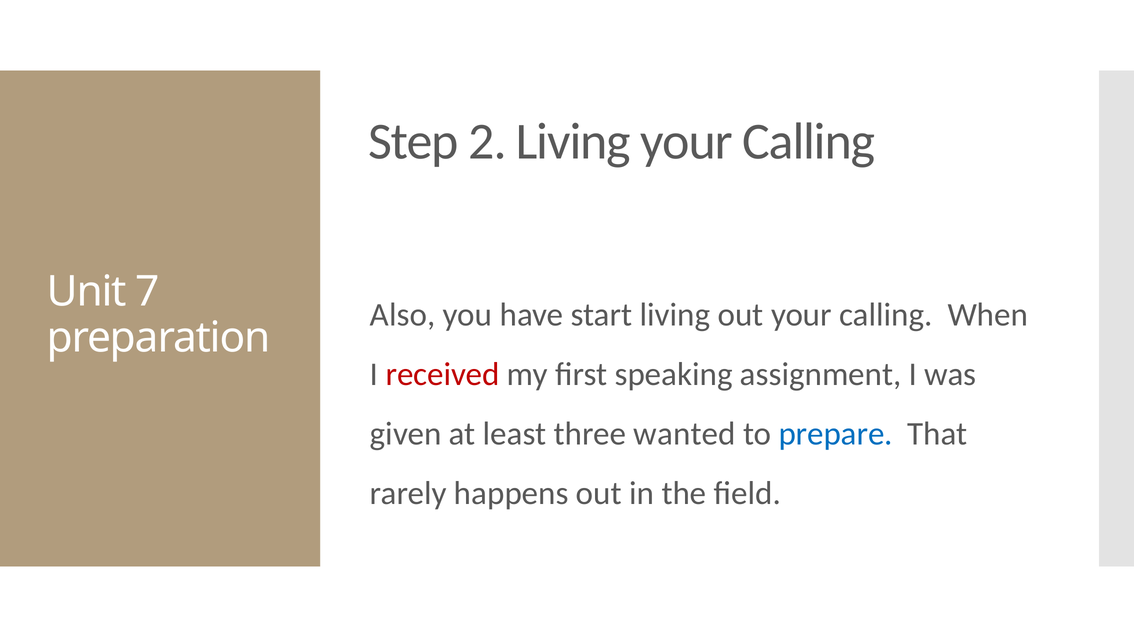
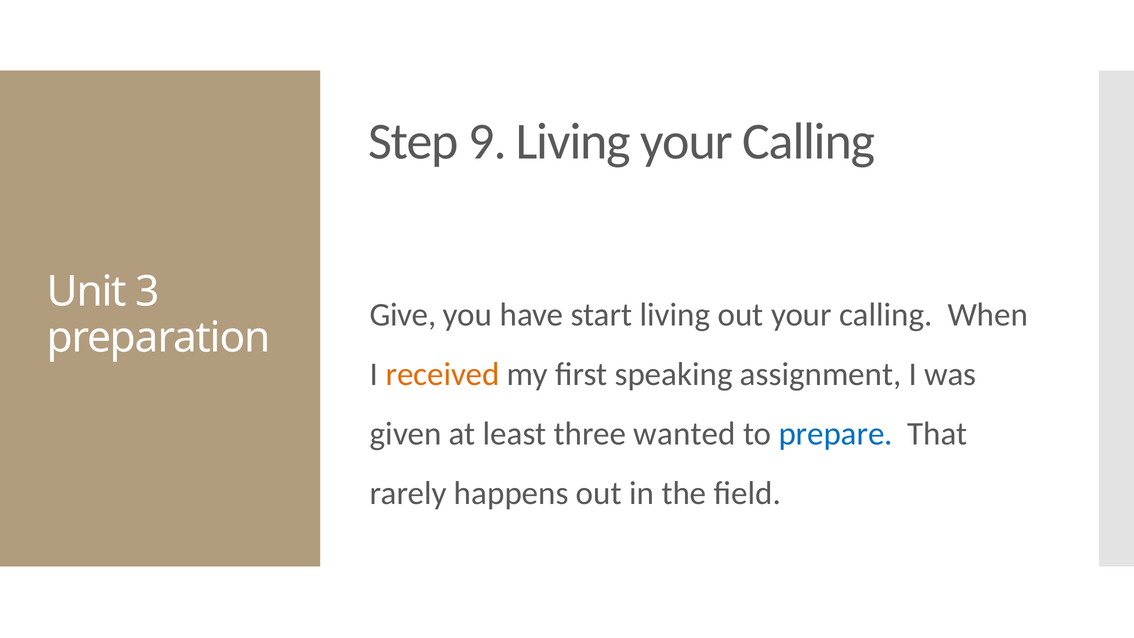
2: 2 -> 9 (488, 142)
7: 7 -> 3 (148, 292)
Also: Also -> Give (403, 315)
received colour: red -> orange (443, 374)
